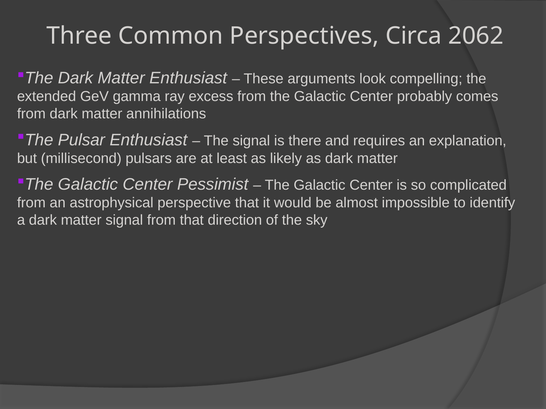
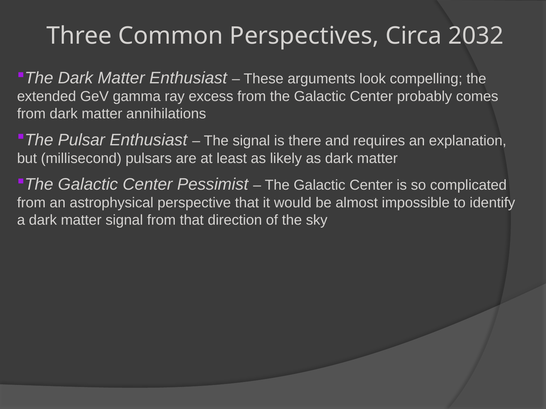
2062: 2062 -> 2032 (476, 36)
